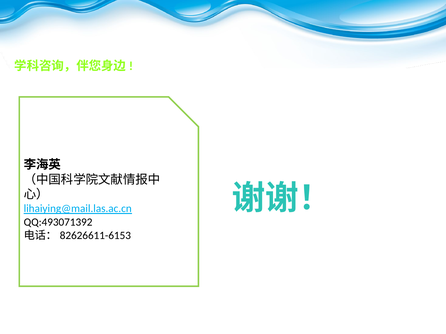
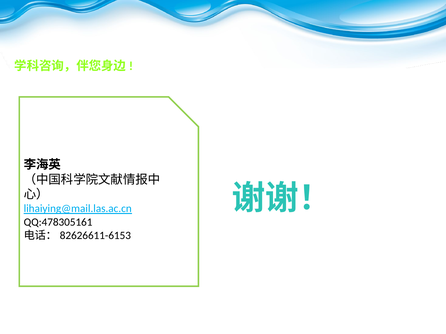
QQ:493071392: QQ:493071392 -> QQ:478305161 (58, 222)
